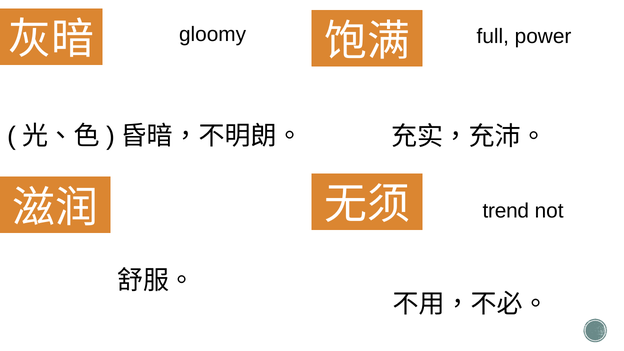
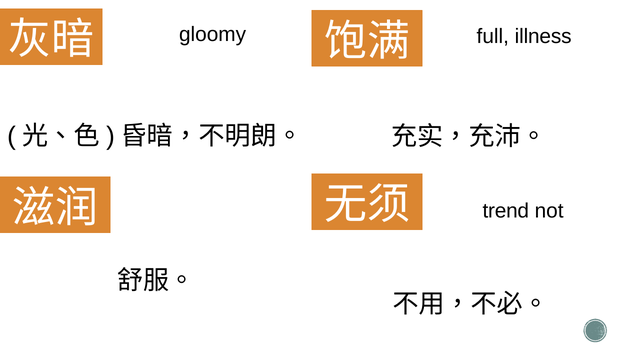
power: power -> illness (543, 36)
